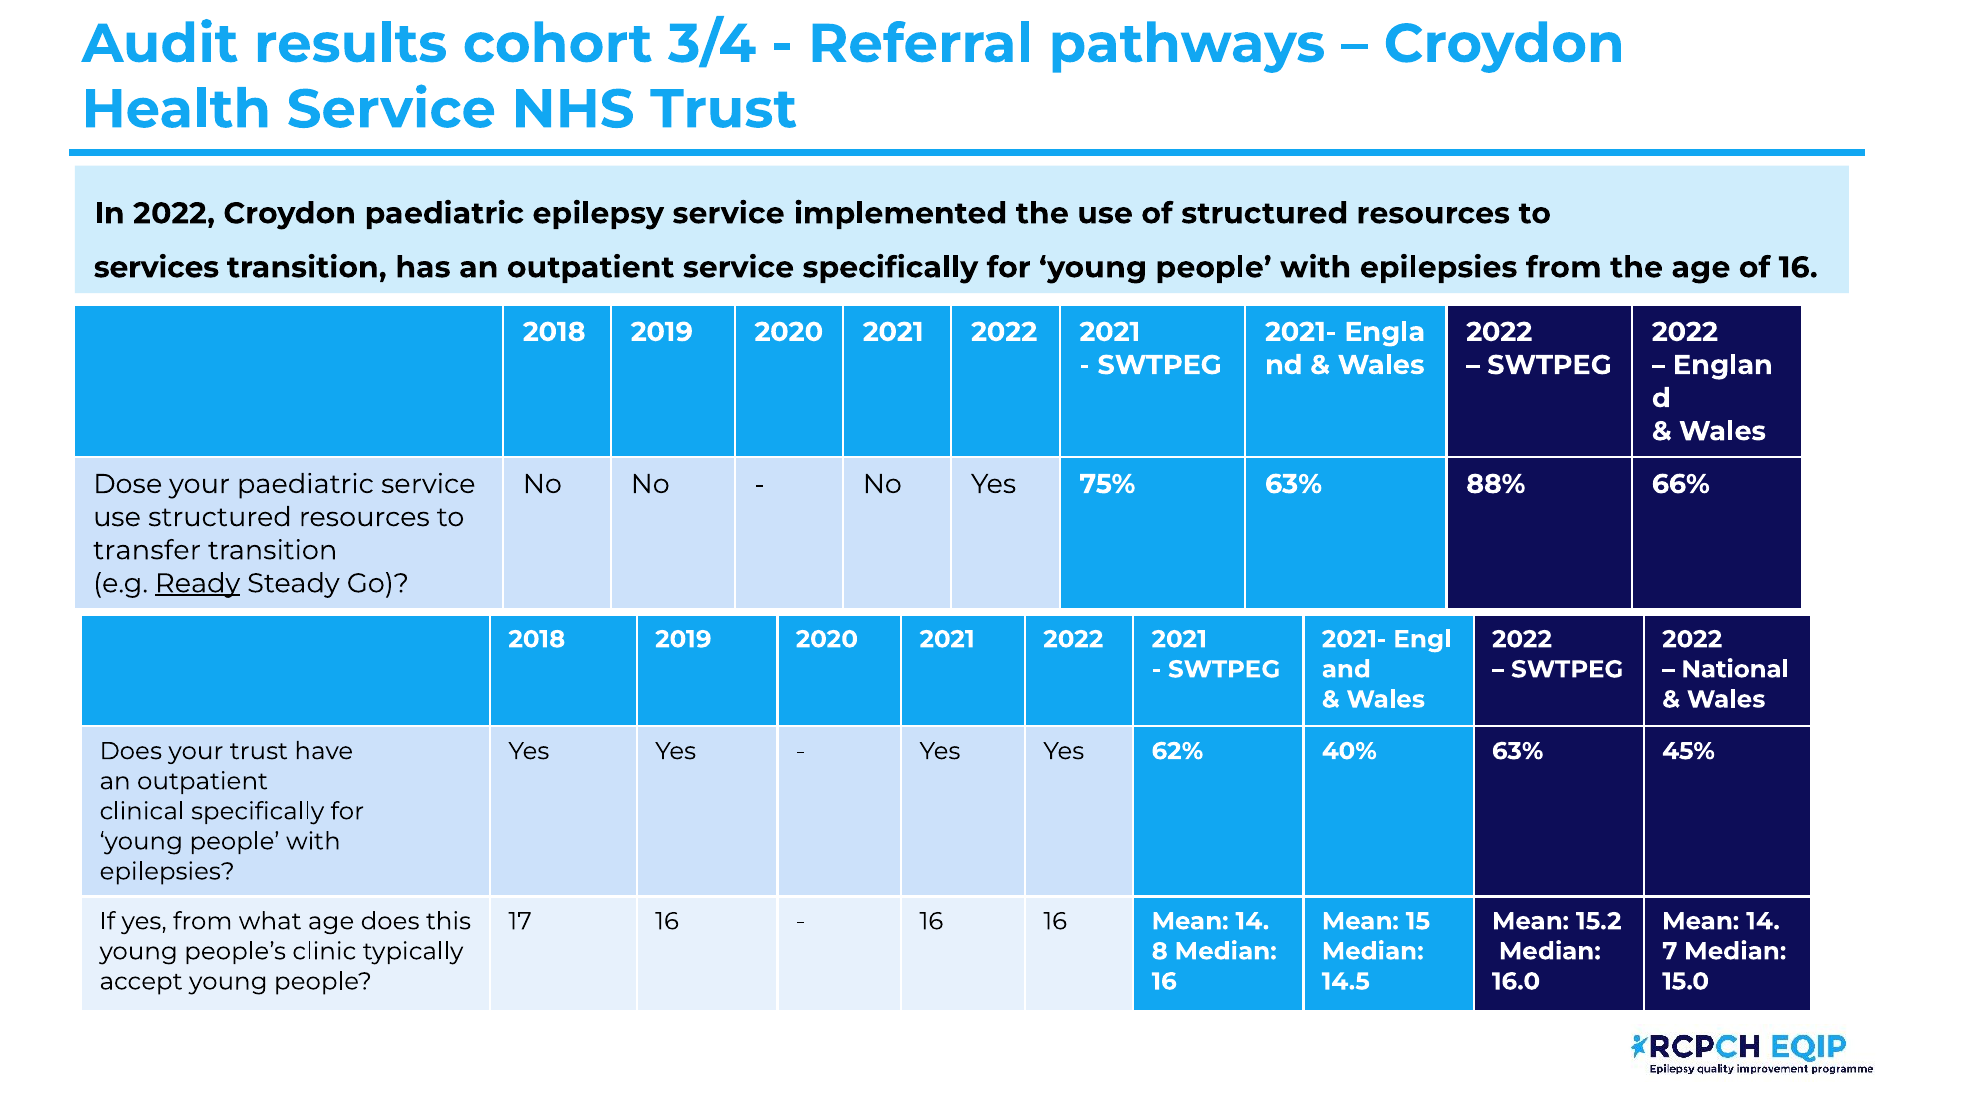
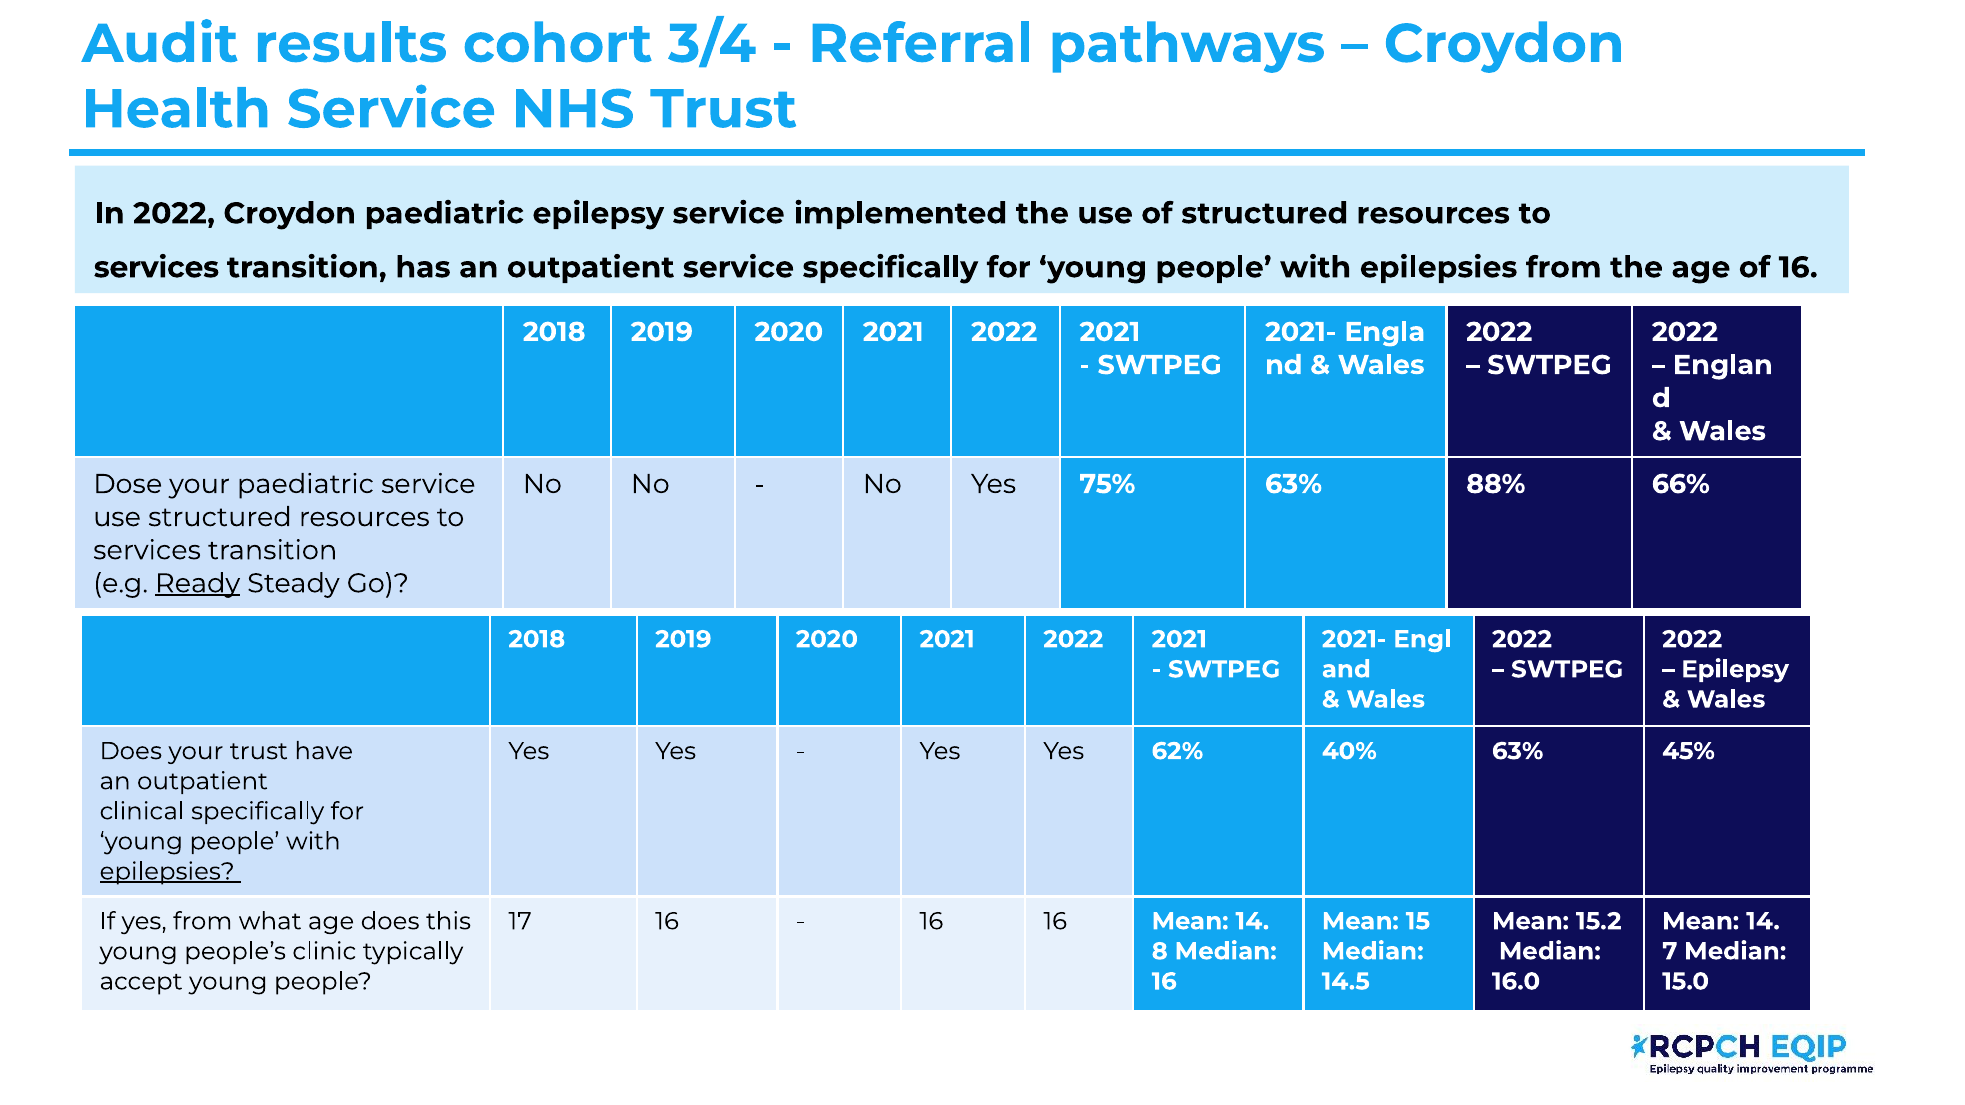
transfer: transfer -> services (147, 550)
National: National -> Epilepsy (1735, 670)
epilepsies?​ underline: none -> present (170, 872)
